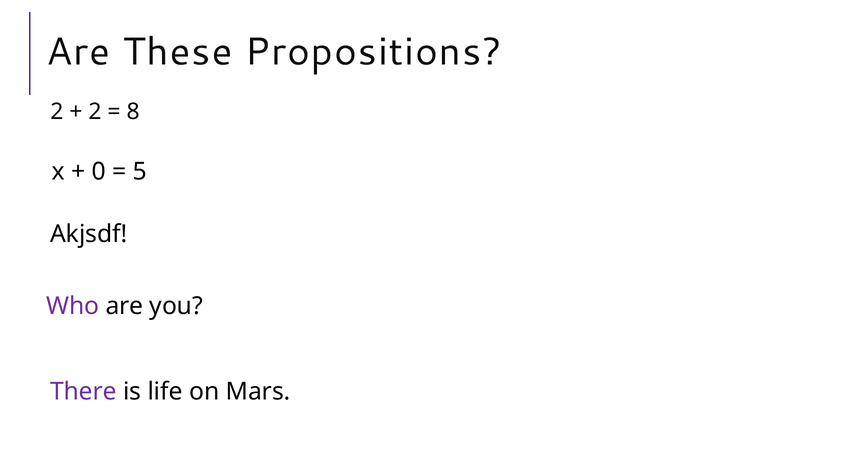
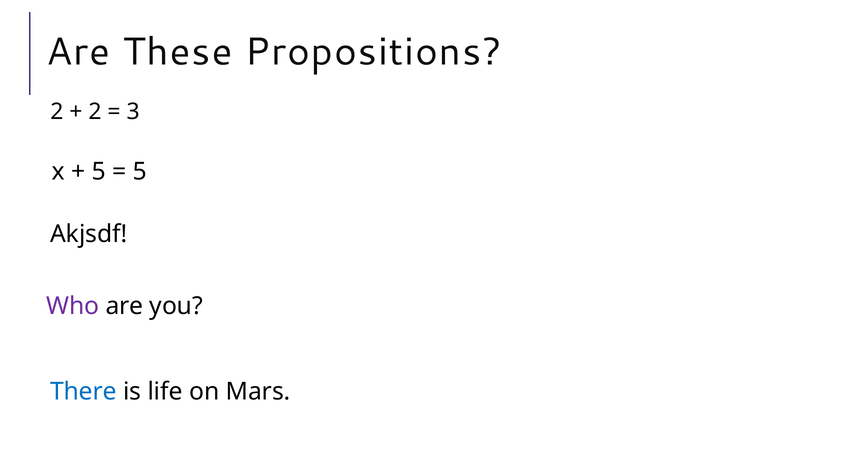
8: 8 -> 3 (133, 112)
0: 0 -> 5 (99, 172)
There colour: purple -> blue (83, 392)
